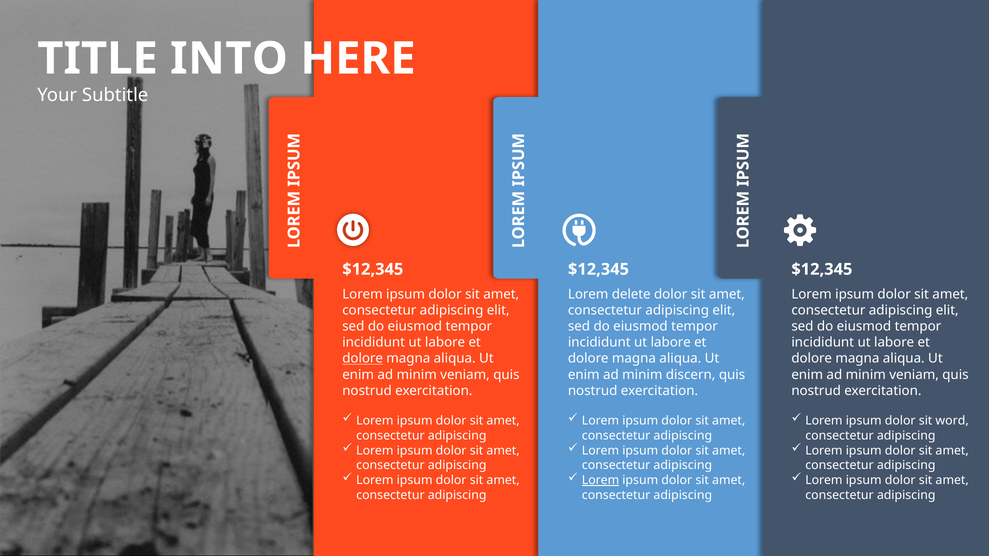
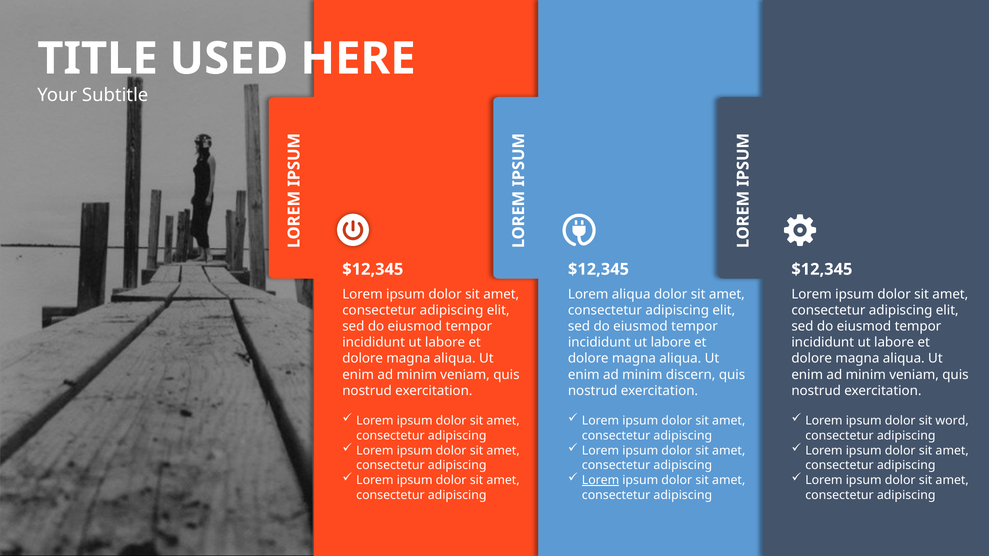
INTO: INTO -> USED (229, 59)
Lorem delete: delete -> aliqua (631, 294)
dolore underline: present -> none (363, 359)
